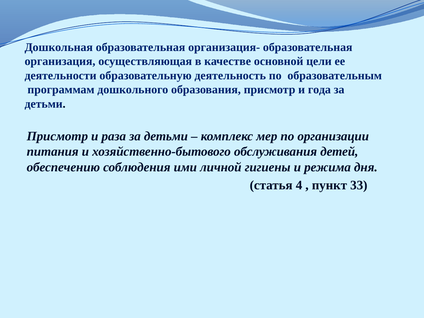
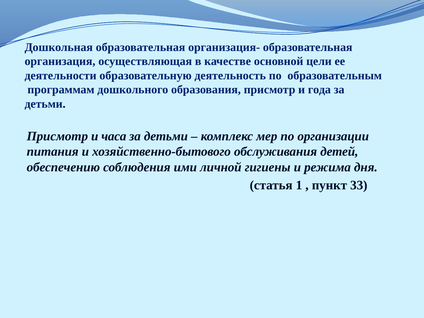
раза: раза -> часа (114, 136)
4: 4 -> 1 (299, 185)
